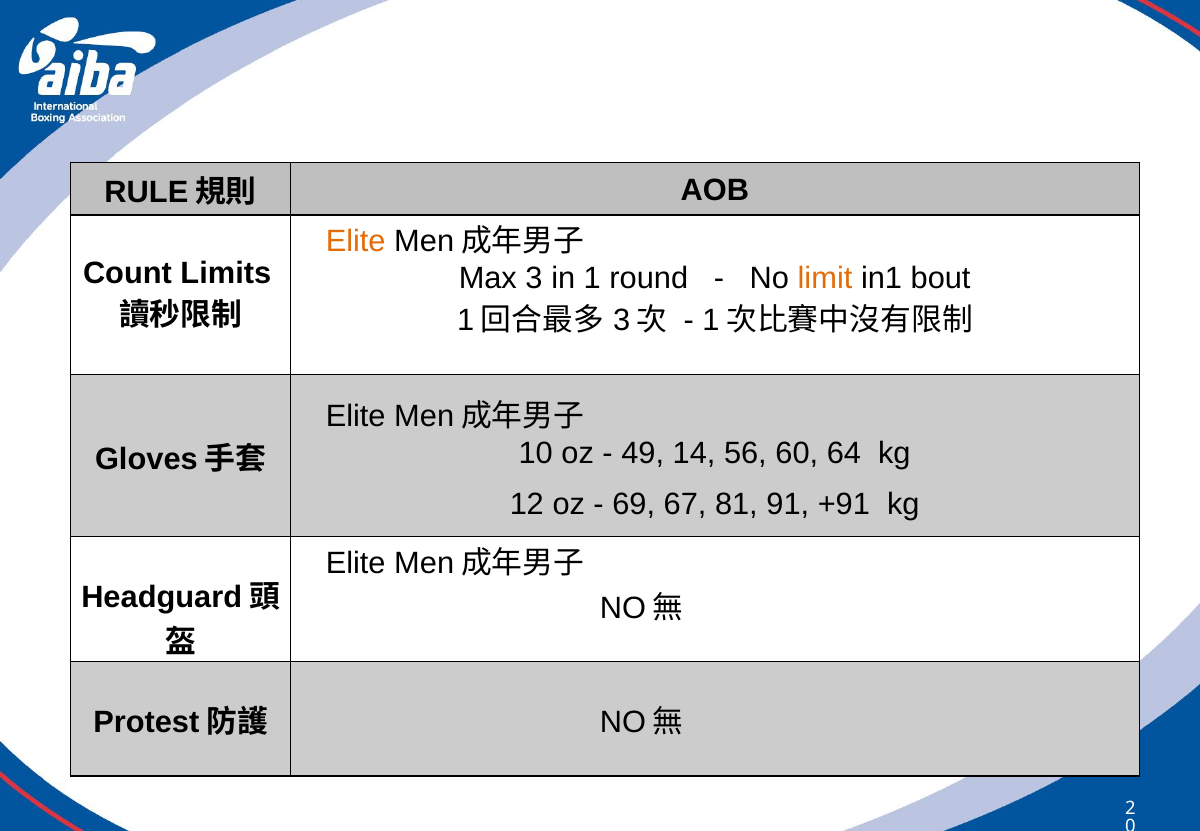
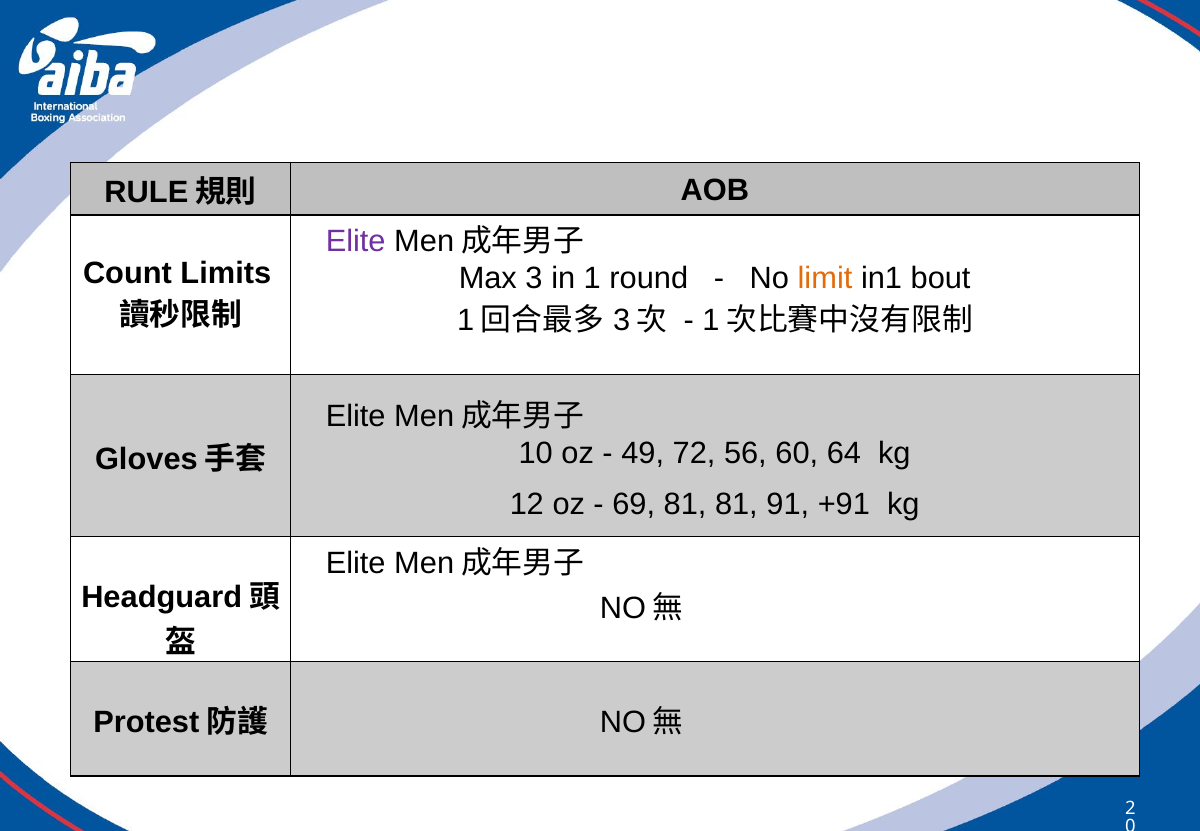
Elite colour: orange -> purple (356, 242)
14: 14 -> 72 (694, 453)
69 67: 67 -> 81 (685, 504)
